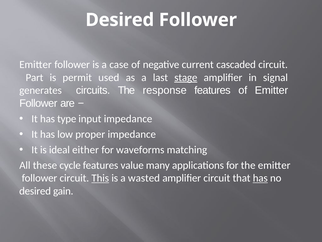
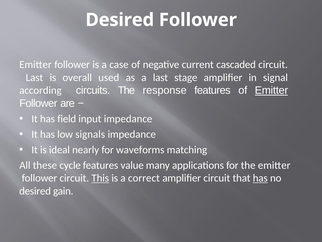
Part: Part -> Last (34, 77)
permit: permit -> overall (77, 77)
stage underline: present -> none (186, 77)
generates: generates -> according (40, 90)
Emitter underline: none -> present (271, 90)
type: type -> field (67, 119)
proper: proper -> signals (90, 134)
either: either -> nearly (86, 149)
wasted: wasted -> correct (144, 178)
